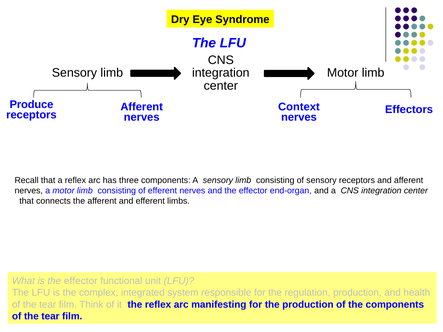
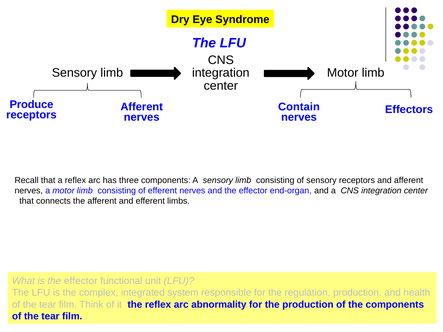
Context: Context -> Contain (299, 107)
manifesting: manifesting -> abnormality (219, 305)
